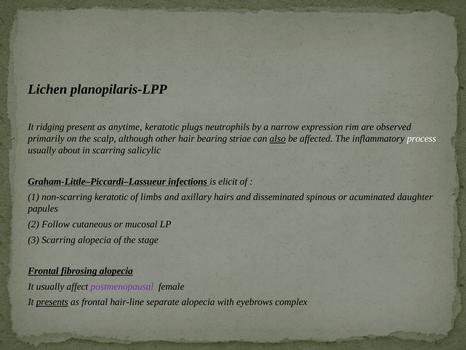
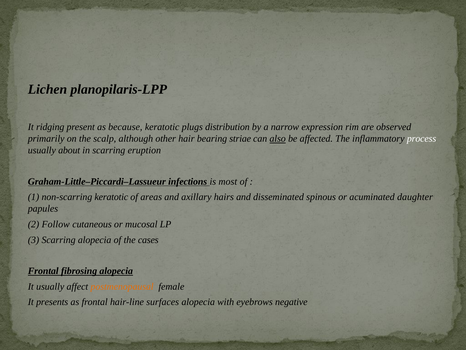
anytime: anytime -> because (125, 127)
neutrophils: neutrophils -> distribution (227, 127)
salicylic: salicylic -> eruption (144, 150)
elicit: elicit -> most (228, 181)
limbs: limbs -> areas (151, 197)
stage: stage -> cases (148, 240)
postmenopausal colour: purple -> orange (122, 286)
presents underline: present -> none (52, 302)
separate: separate -> surfaces (163, 302)
complex: complex -> negative (291, 302)
